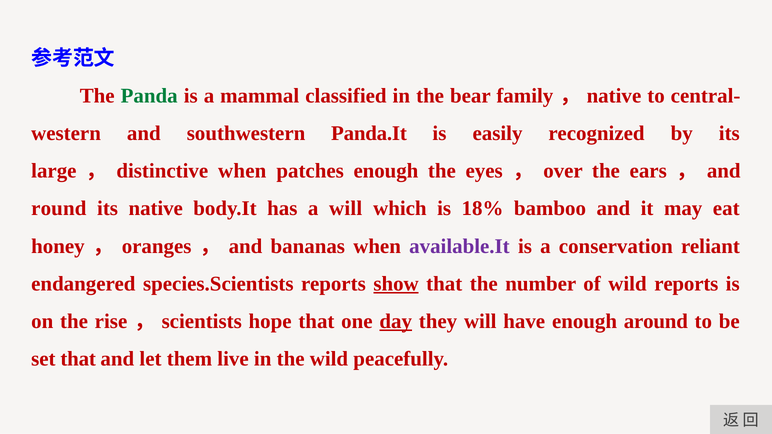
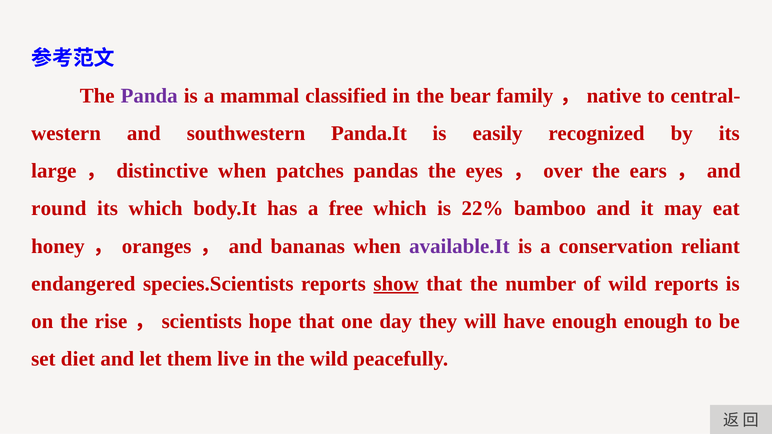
Panda colour: green -> purple (149, 96)
patches enough: enough -> pandas (386, 171)
its native: native -> which (156, 209)
a will: will -> free (346, 209)
18%: 18% -> 22% (483, 209)
day underline: present -> none (396, 322)
enough around: around -> enough (656, 322)
set that: that -> diet (78, 359)
